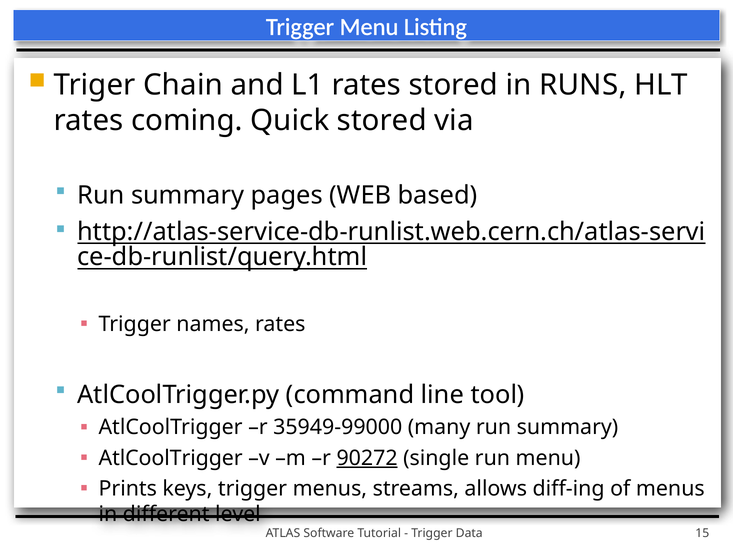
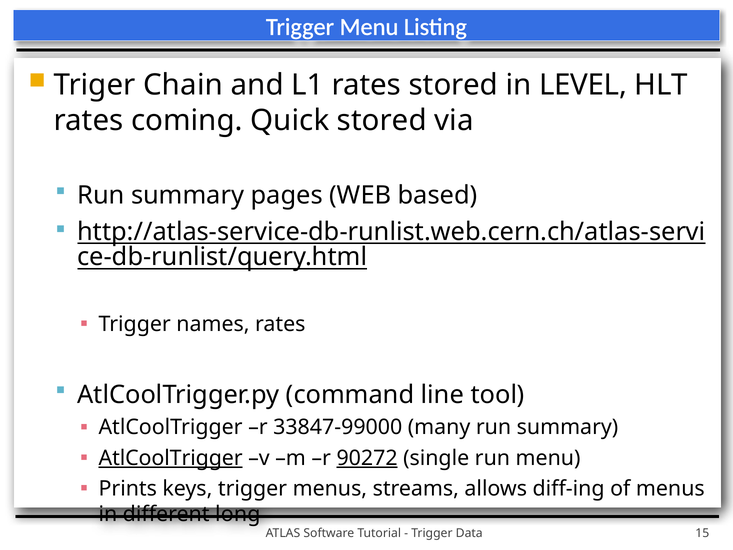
RUNS: RUNS -> LEVEL (583, 85)
35949‐99000: 35949‐99000 -> 33847‐99000 (338, 427)
AtlCoolTrigger underline: none -> present (171, 458)
level: level -> long (238, 514)
